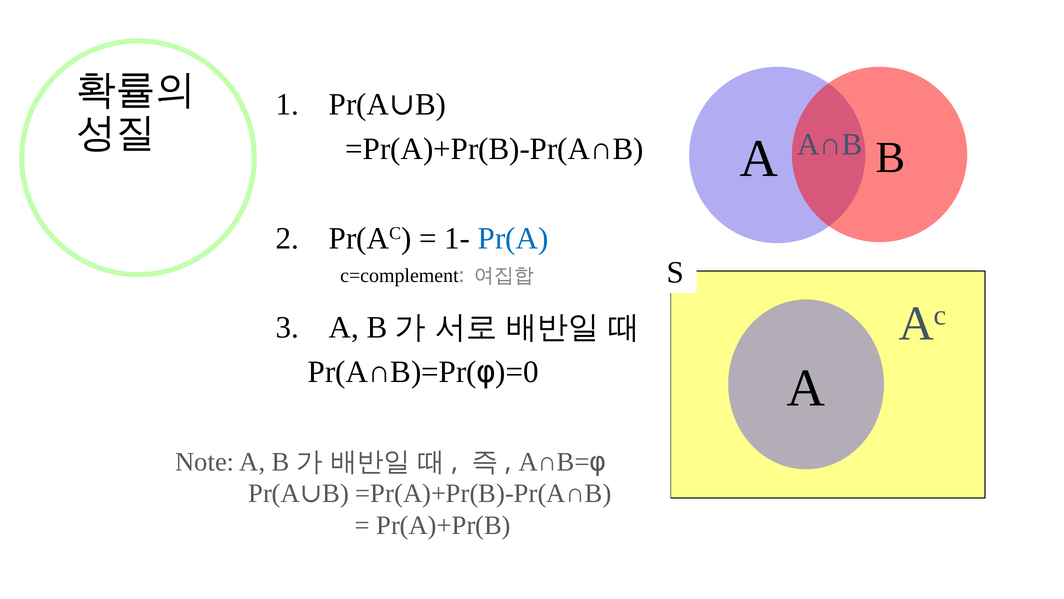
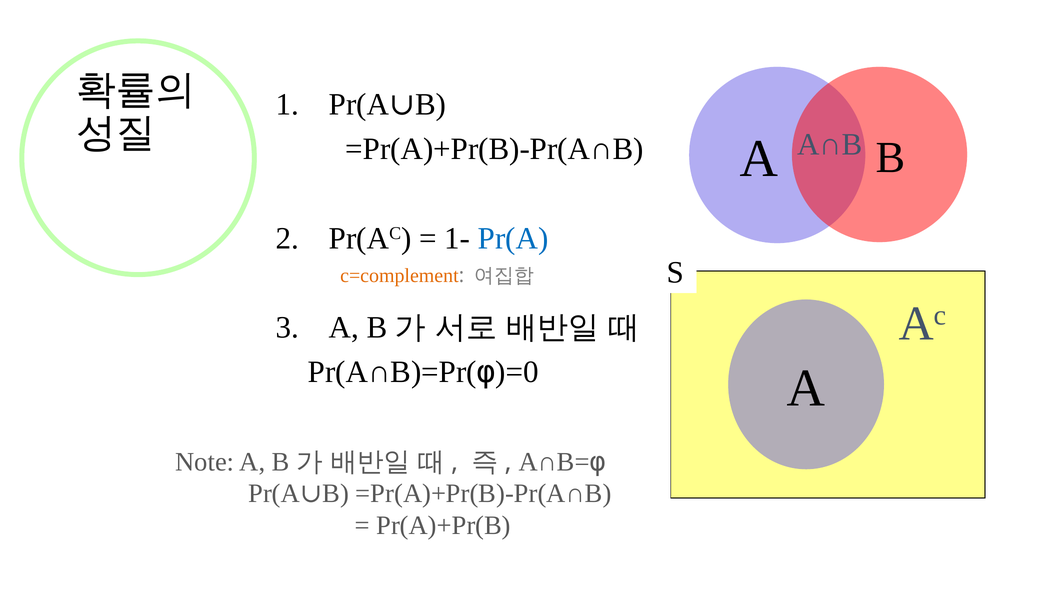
c=complement colour: black -> orange (399, 275)
